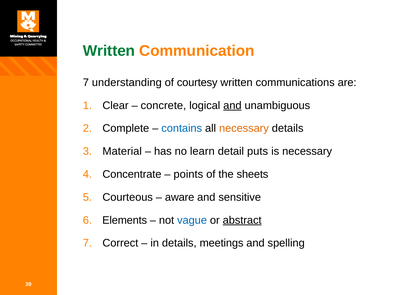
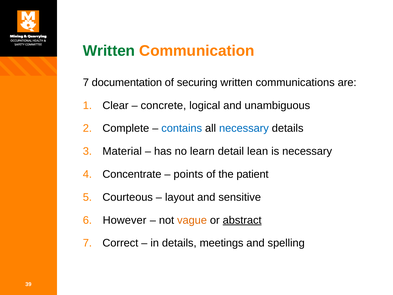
understanding: understanding -> documentation (127, 82)
courtesy: courtesy -> securing (197, 82)
and underline: present -> none (232, 105)
necessary colour: orange -> blue (244, 128)
puts: puts -> lean (258, 151)
sheets: sheets -> patient (253, 174)
aware: aware -> layout (180, 197)
Elements: Elements -> However (125, 220)
vague colour: blue -> orange (192, 220)
